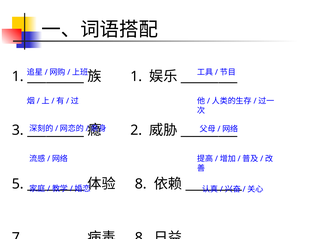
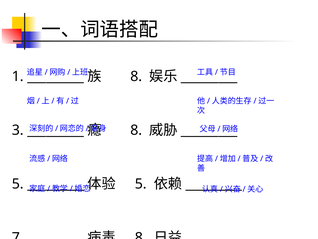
1: 1 -> 8 (136, 76)
2: 2 -> 8 (136, 130)
8: 8 -> 5 (141, 184)
